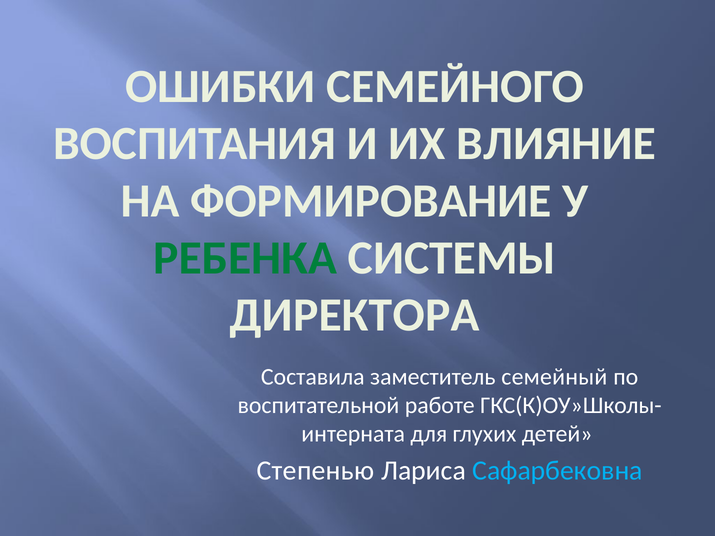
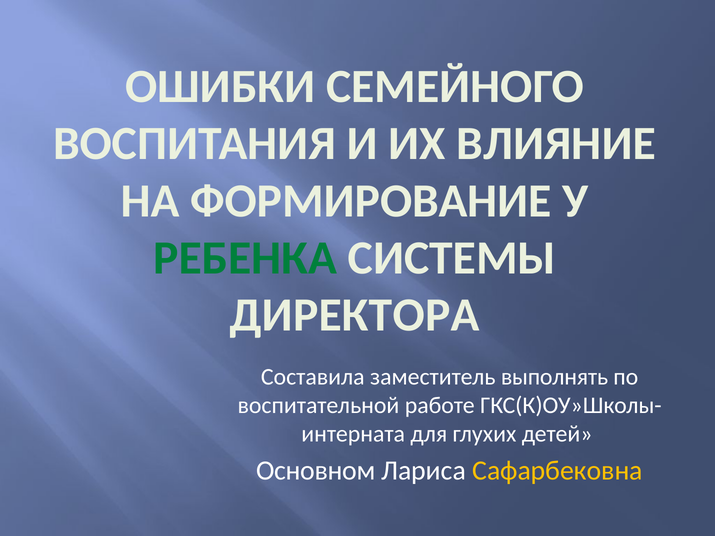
семейный: семейный -> выполнять (555, 377)
Степенью: Степенью -> Основном (316, 471)
Сафарбековна colour: light blue -> yellow (557, 471)
